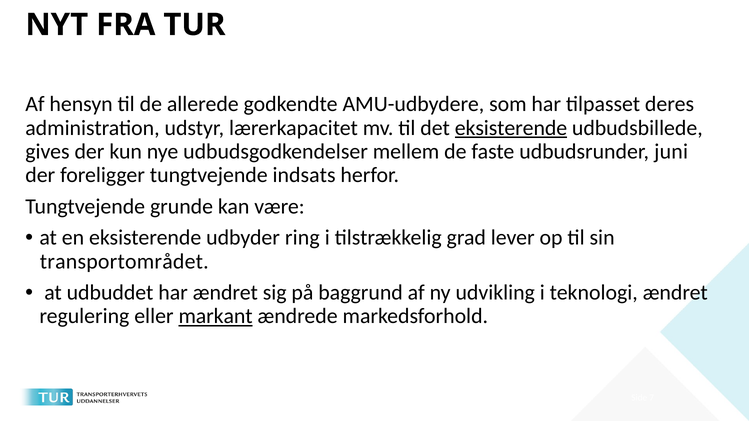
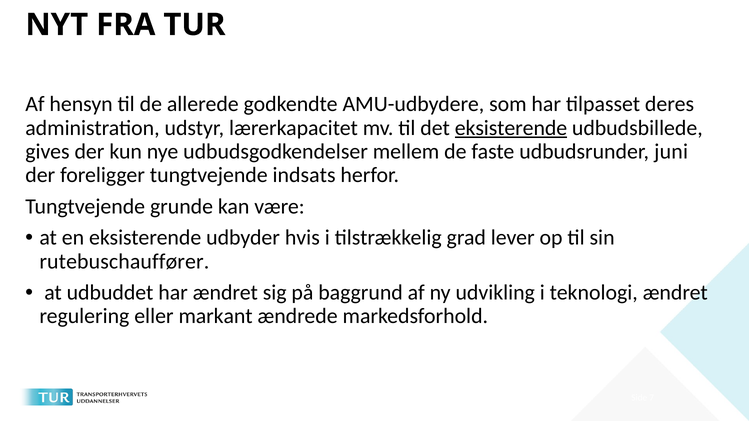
ring: ring -> hvis (302, 238)
transportområdet: transportområdet -> rutebuschauffører (124, 262)
markant underline: present -> none (216, 317)
